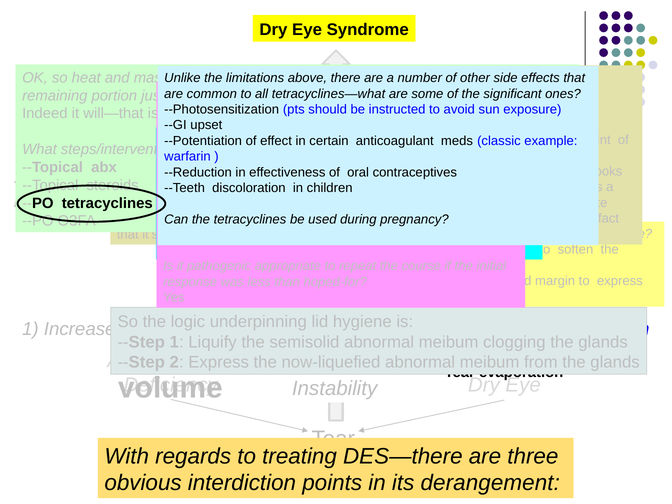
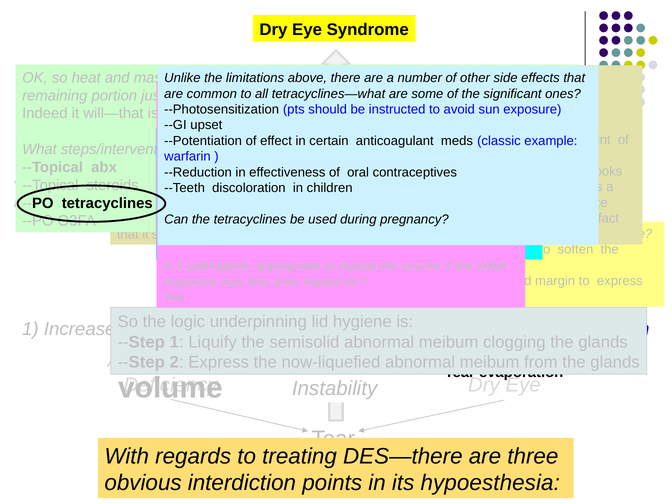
derangement: derangement -> hypoesthesia (490, 483)
